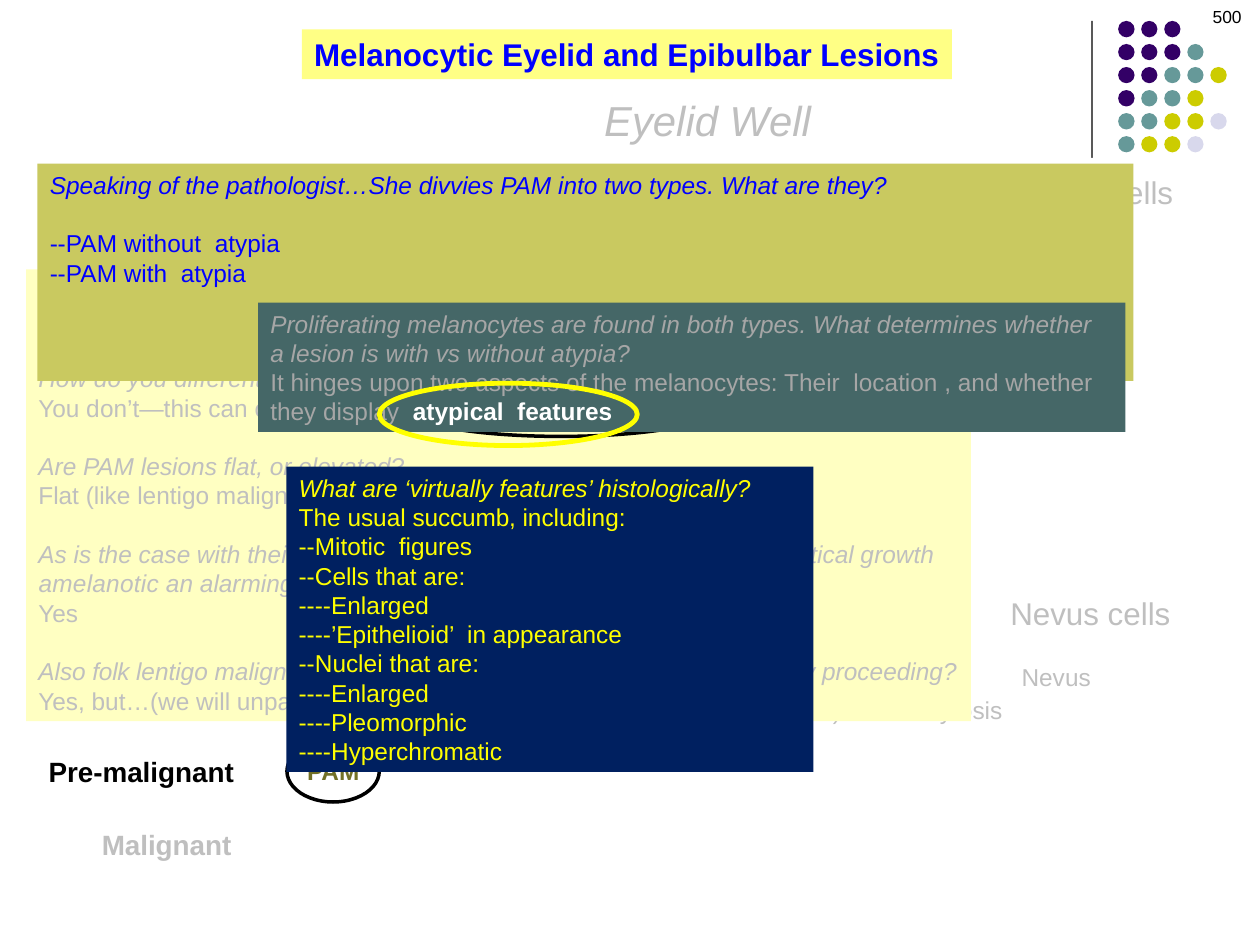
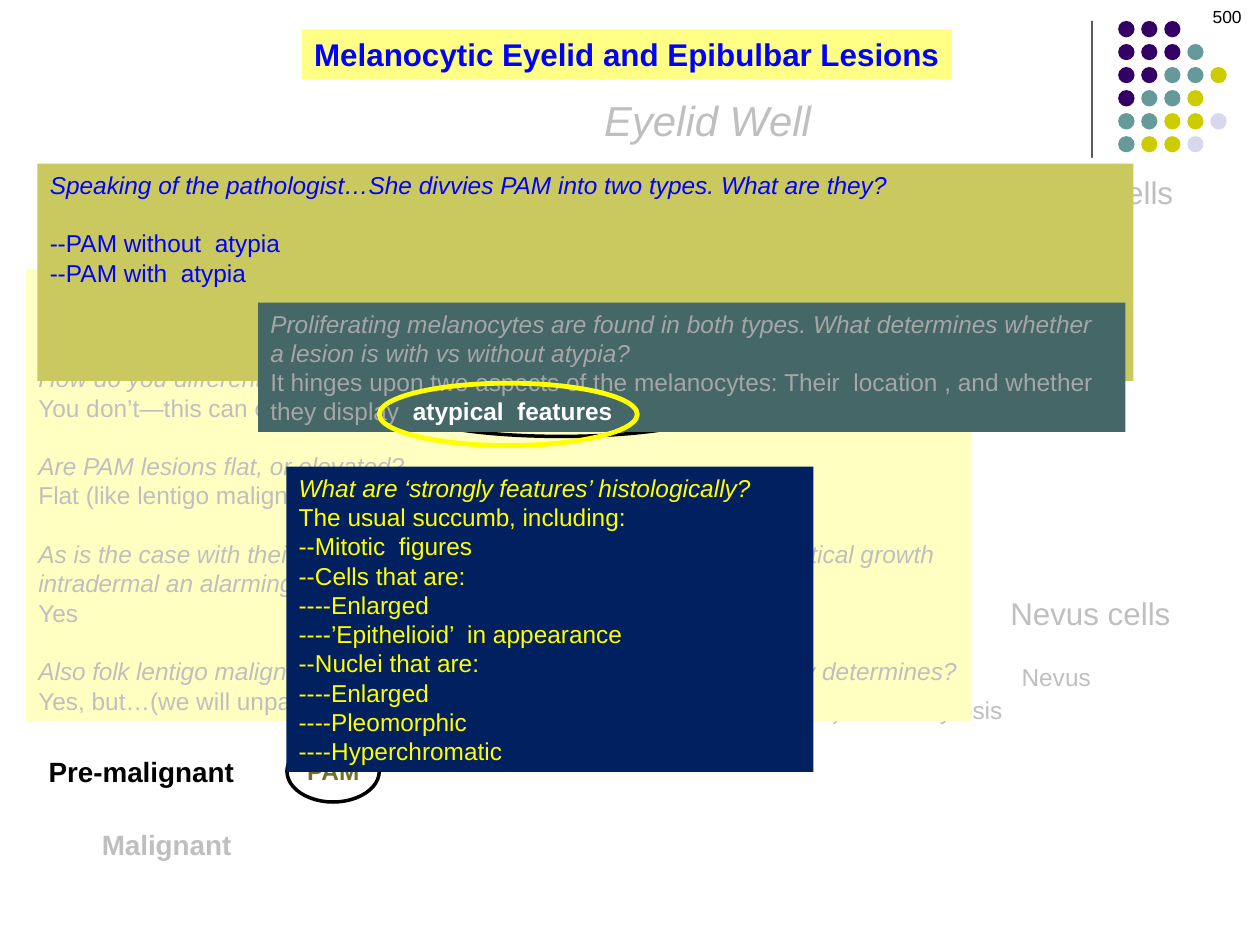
virtually: virtually -> strongly (449, 489)
amelanotic: amelanotic -> intradermal (99, 584)
proceeding: proceeding -> determines (889, 672)
